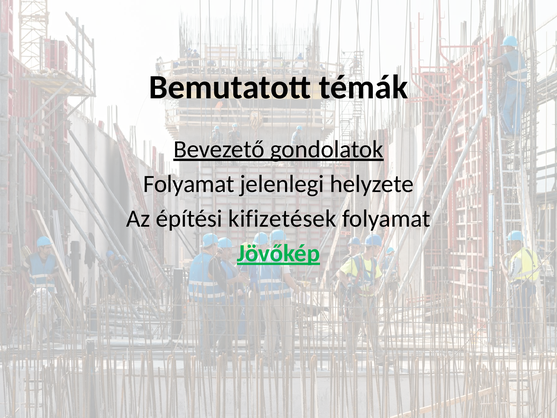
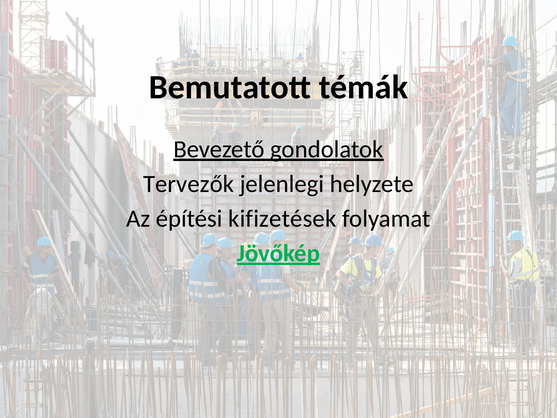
Folyamat: Folyamat -> Tervezők (189, 184)
